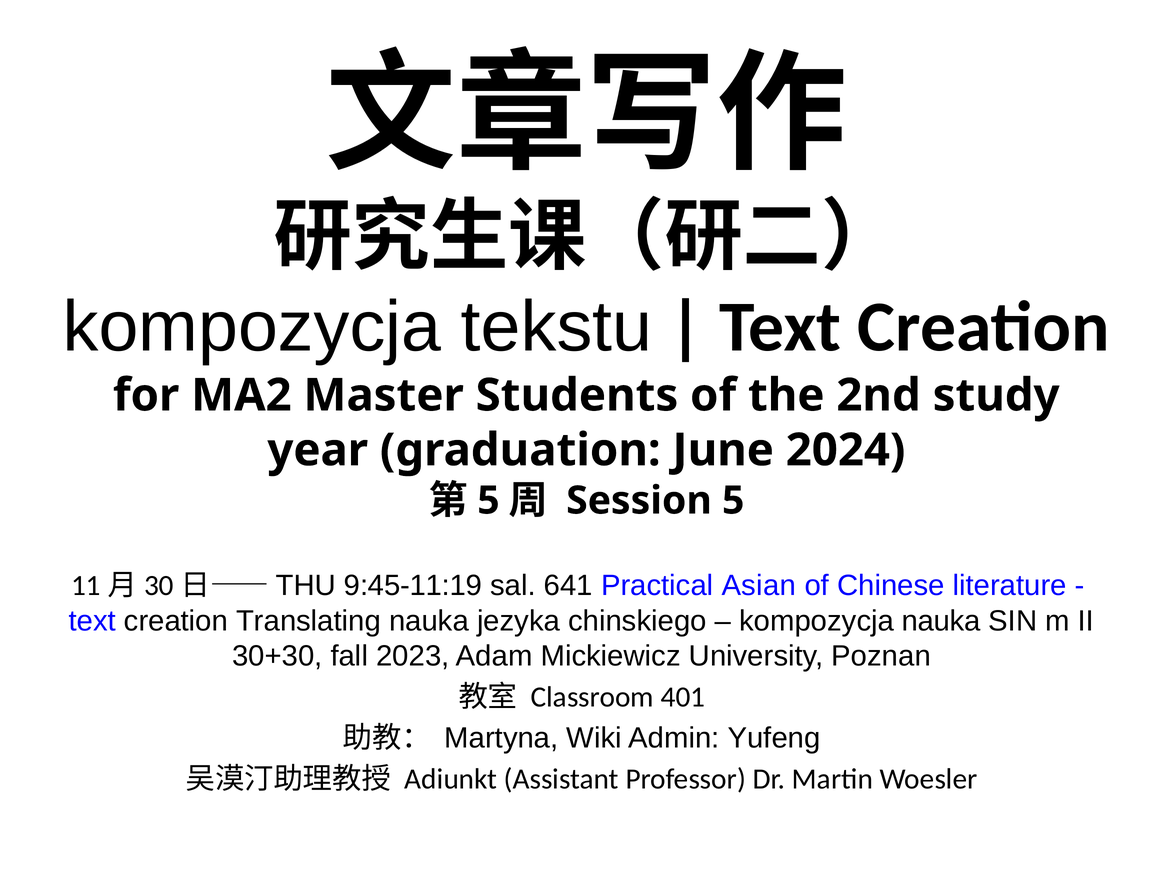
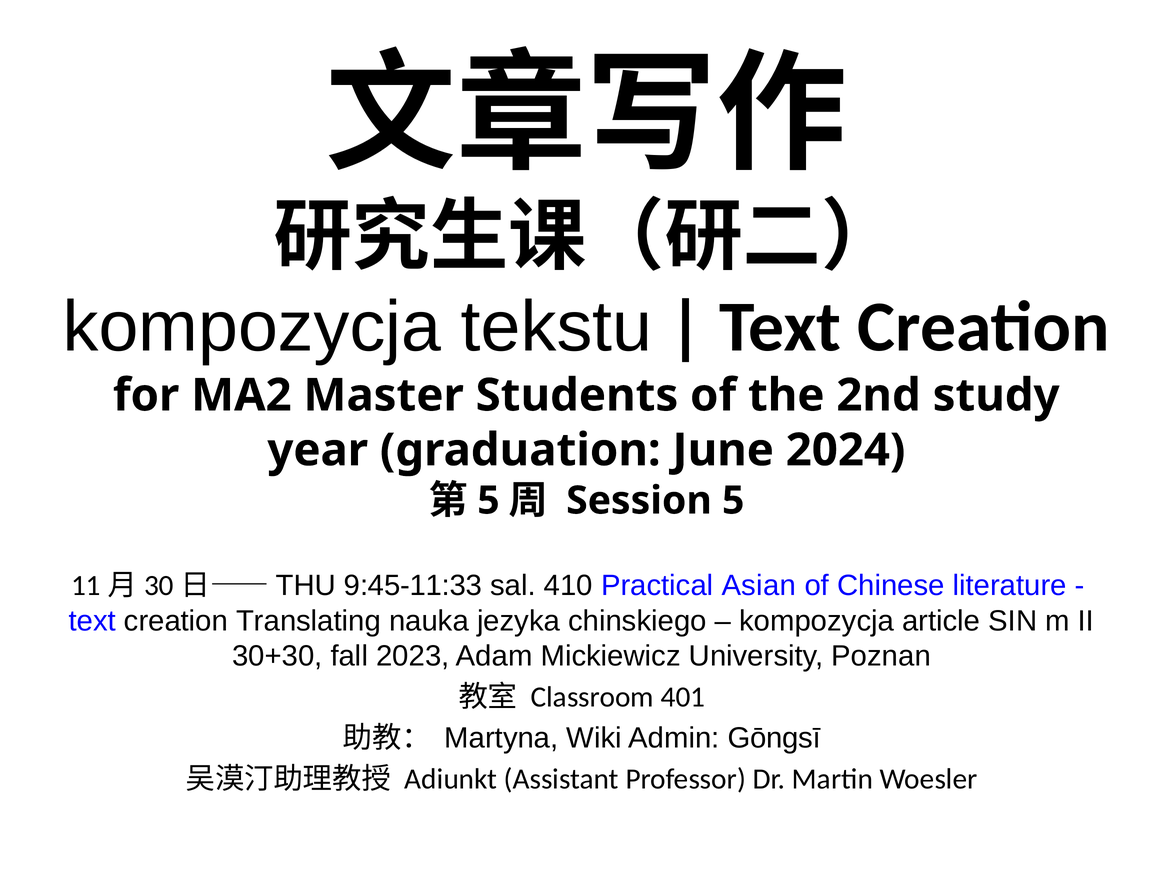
9:45-11:19: 9:45-11:19 -> 9:45-11:33 (413, 585)
641: 641 -> 410 (568, 585)
kompozycja nauka: nauka -> article (941, 621)
Yufeng: Yufeng -> Gōngsī (774, 738)
